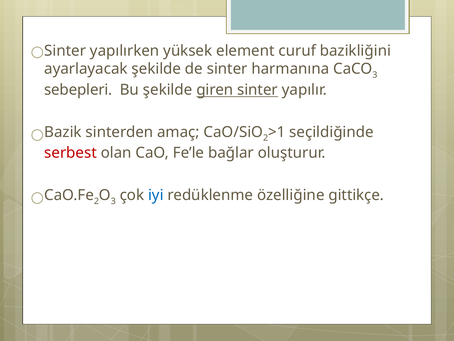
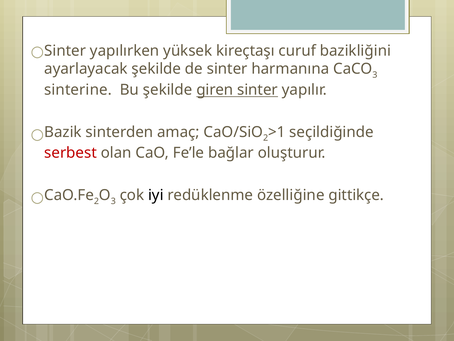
element: element -> kireçtaşı (245, 51)
sebepleri: sebepleri -> sinterine (78, 90)
iyi colour: blue -> black (156, 195)
